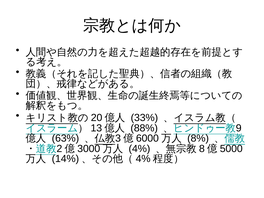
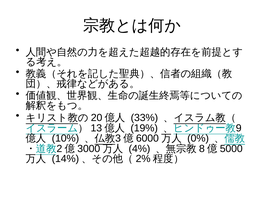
88%: 88% -> 19% (144, 128)
63%: 63% -> 10% (65, 138)
8%: 8% -> 0% (198, 138)
4%: 4% -> 2% (143, 159)
